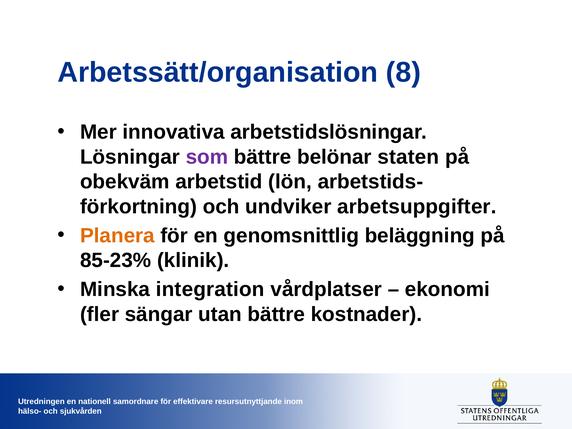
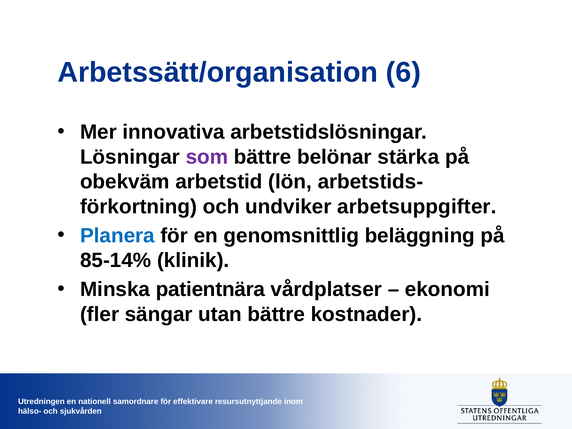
8: 8 -> 6 (403, 72)
staten: staten -> stärka (408, 157)
Planera colour: orange -> blue (117, 236)
85-23%: 85-23% -> 85-14% (116, 260)
integration: integration -> patientnära (210, 289)
